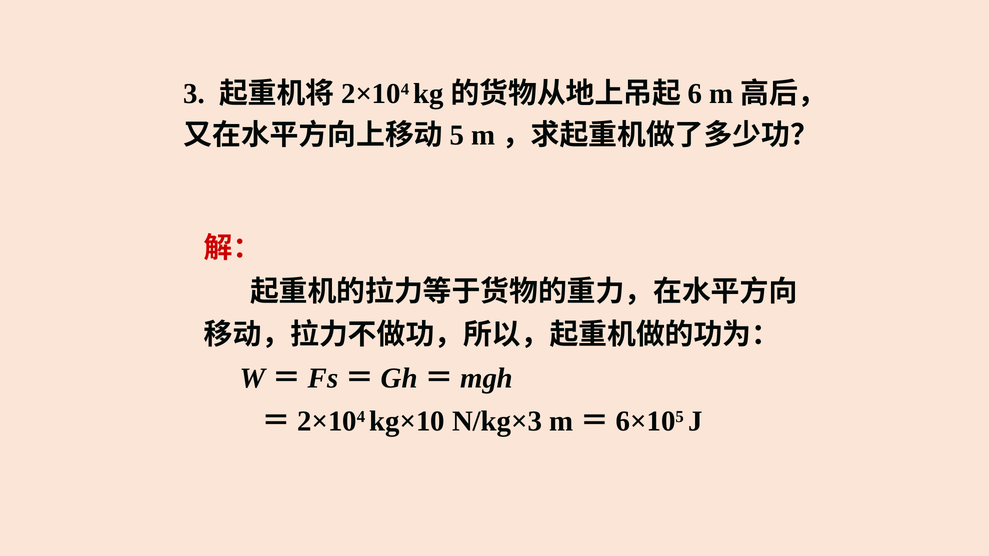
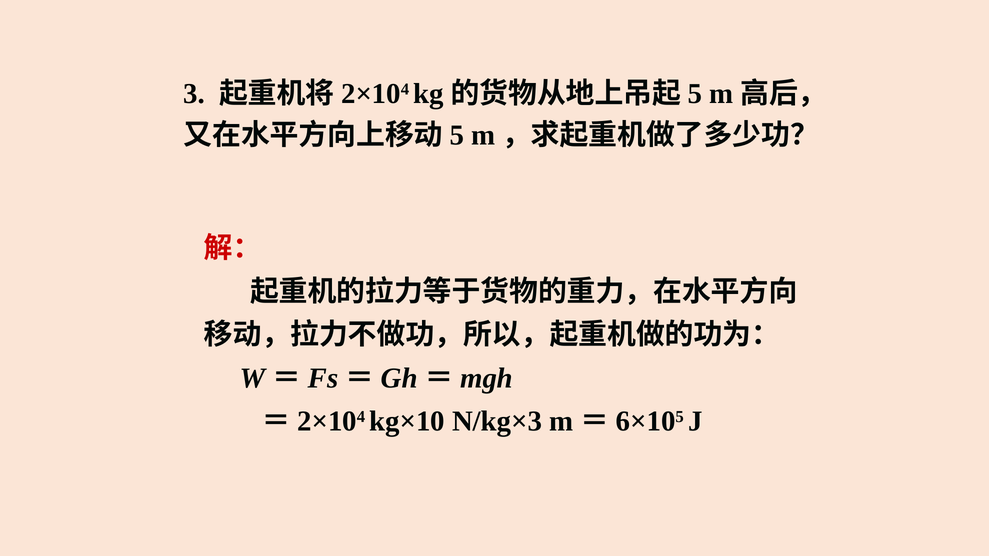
6: 6 -> 5 (695, 94)
